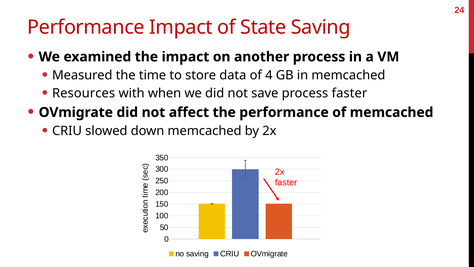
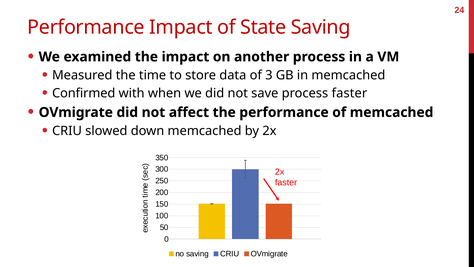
4: 4 -> 3 (269, 75)
Resources: Resources -> Confirmed (84, 93)
